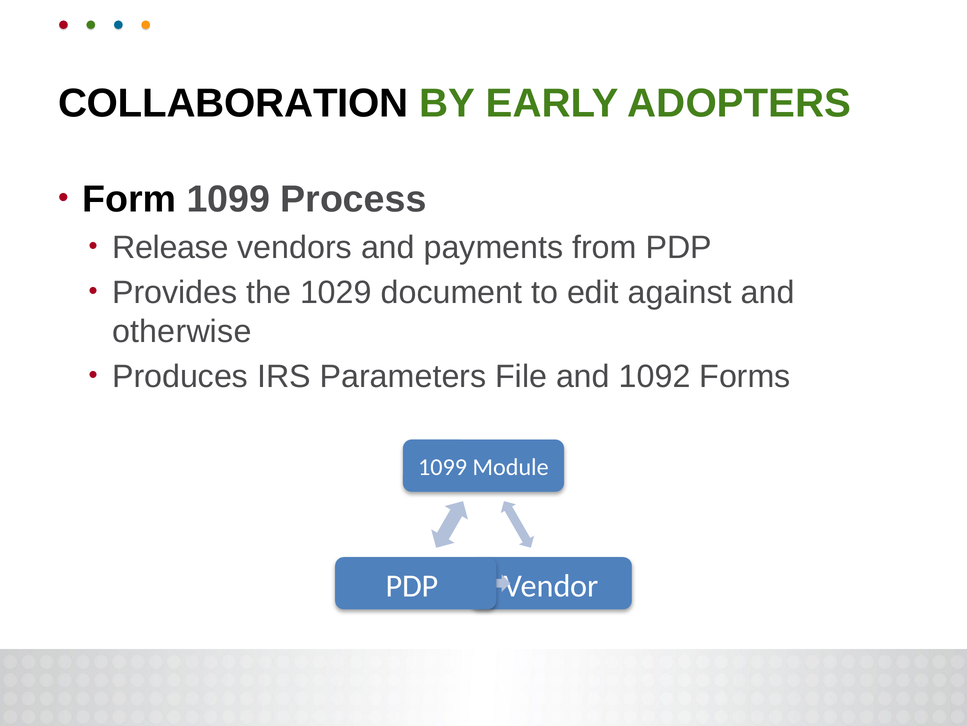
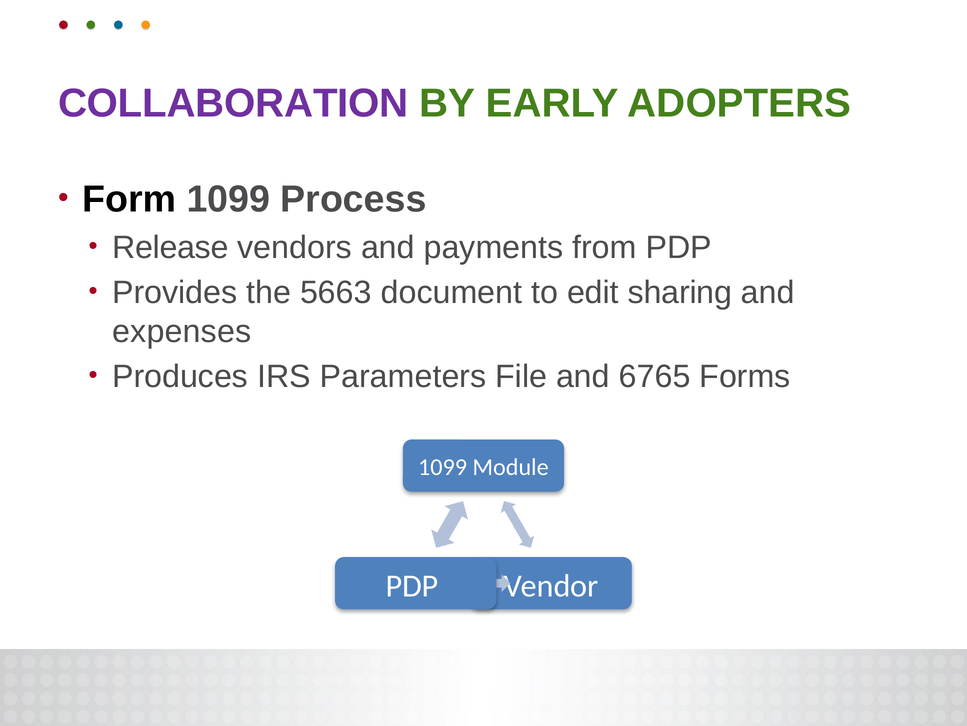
COLLABORATION colour: black -> purple (233, 104)
1029: 1029 -> 5663 (336, 292)
against: against -> sharing (680, 292)
otherwise: otherwise -> expenses (182, 331)
1092: 1092 -> 6765 (655, 376)
